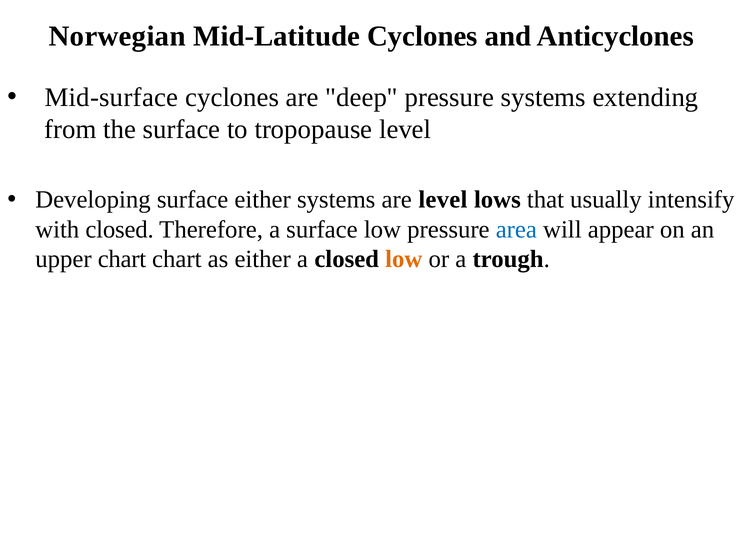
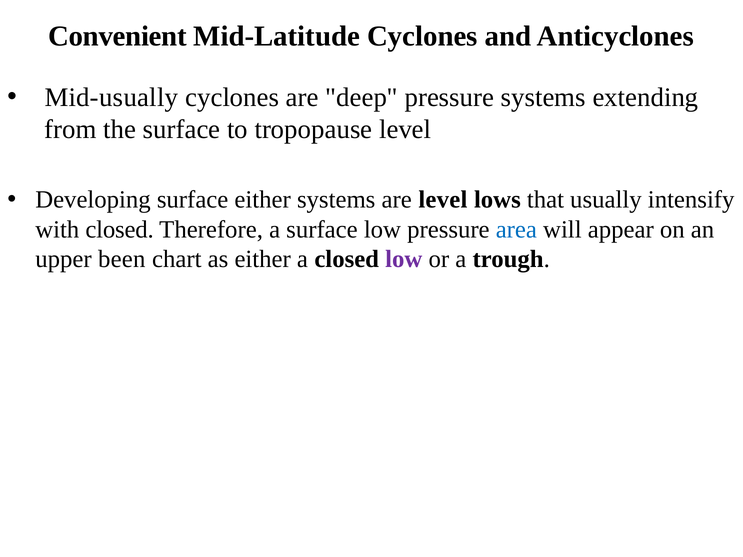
Norwegian: Norwegian -> Convenient (118, 36)
Mid-surface: Mid-surface -> Mid-usually (111, 97)
upper chart: chart -> been (122, 259)
low colour: orange -> purple (404, 259)
